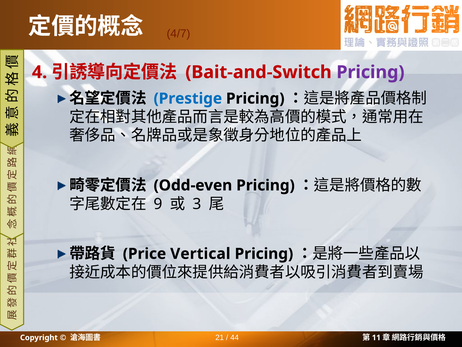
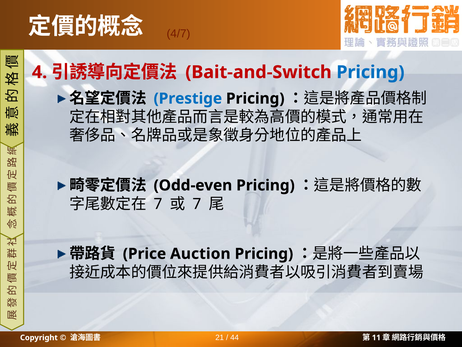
Pricing colour: purple -> blue (370, 72)
9: 9 -> 7 (158, 204)
3: 3 -> 7 (197, 204)
Vertical: Vertical -> Auction (200, 253)
